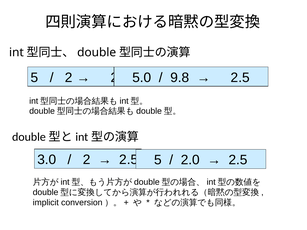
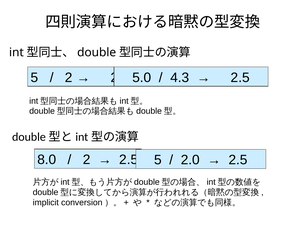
9.8: 9.8 -> 4.3 (180, 78)
3.0: 3.0 -> 8.0 (47, 160)
